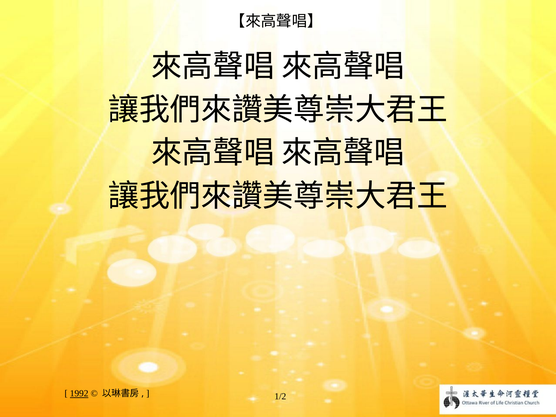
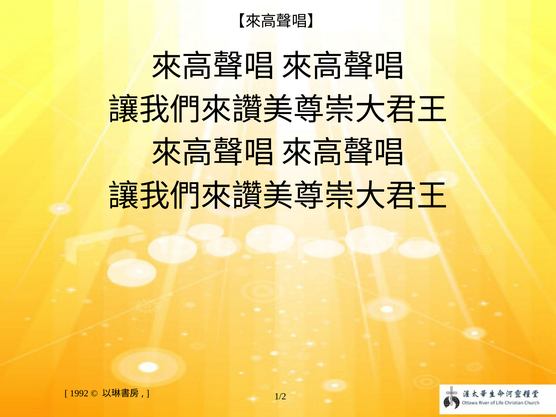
1992 underline: present -> none (79, 394)
